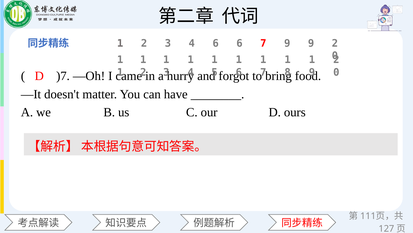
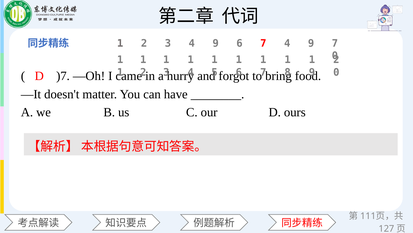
3 4 6: 6 -> 9 (216, 43)
7 9: 9 -> 4 (287, 43)
2: 2 -> 7 (335, 43)
